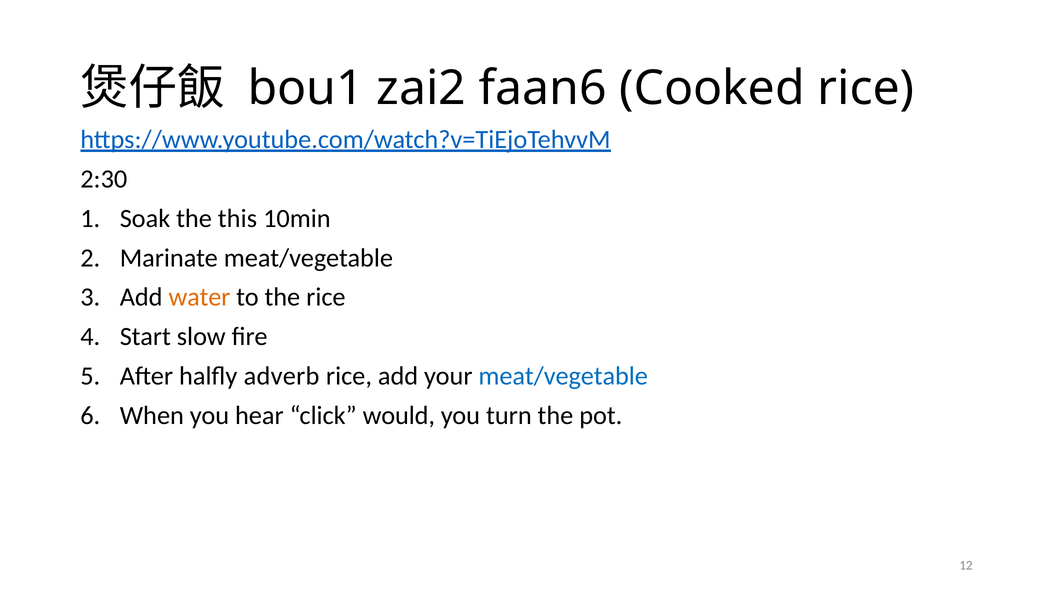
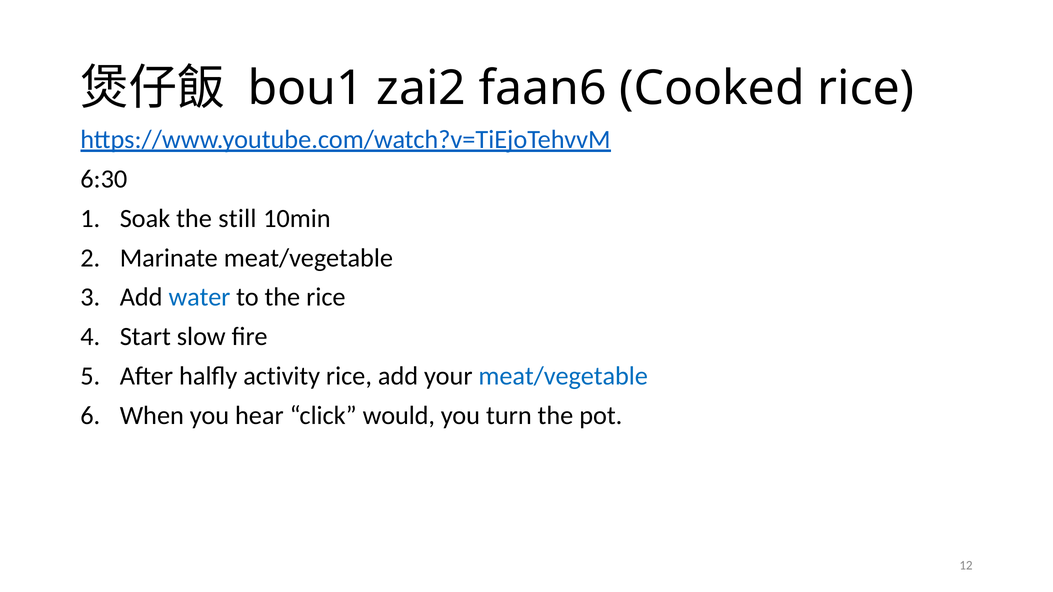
2:30: 2:30 -> 6:30 (104, 179)
this: this -> still (237, 219)
water colour: orange -> blue (199, 297)
adverb: adverb -> activity (282, 376)
